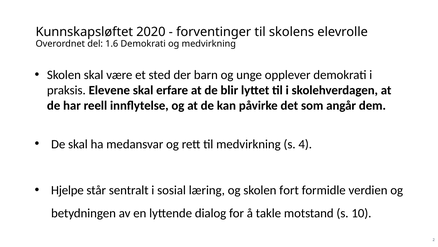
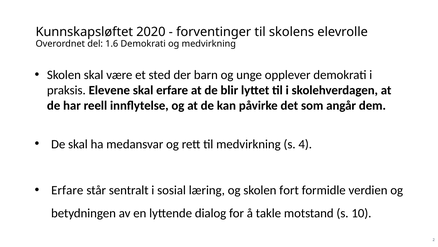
Hjelpe: Hjelpe -> Erfare (67, 190)
